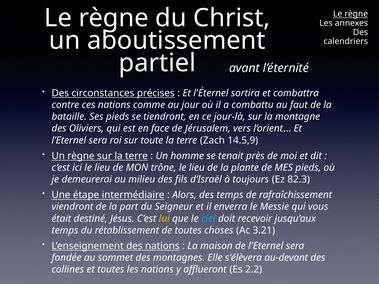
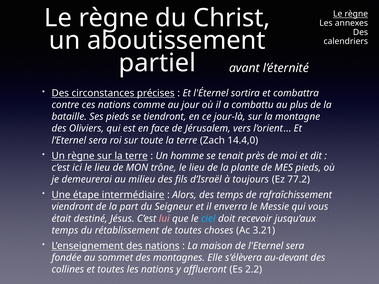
faut: faut -> plus (299, 105)
14.5,9: 14.5,9 -> 14.4,0 (243, 140)
82.3: 82.3 -> 77.2 (299, 180)
lui colour: yellow -> pink (164, 219)
